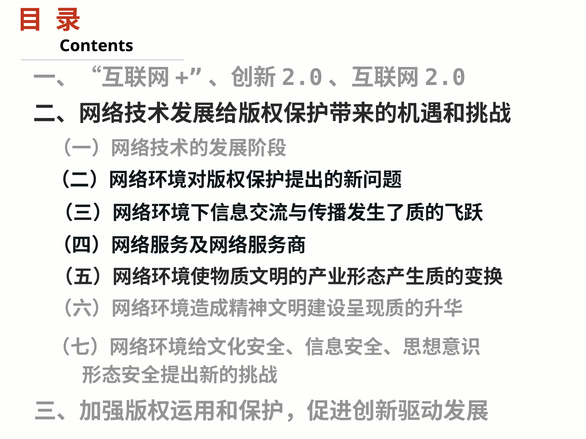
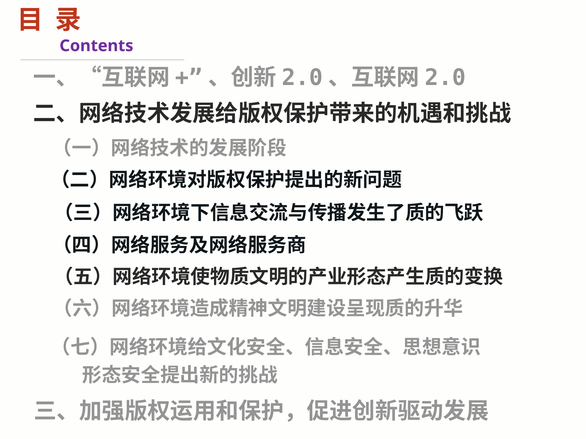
Contents colour: black -> purple (96, 46)
